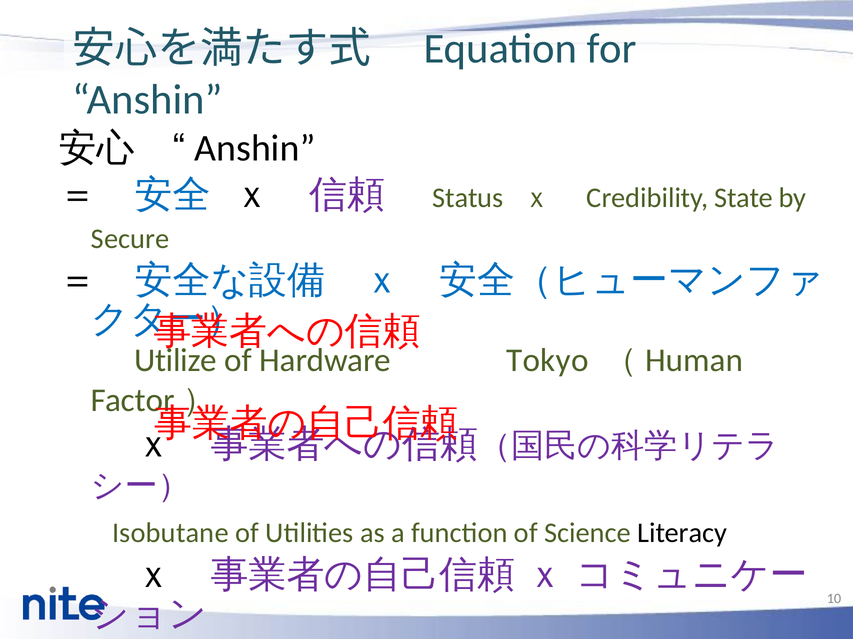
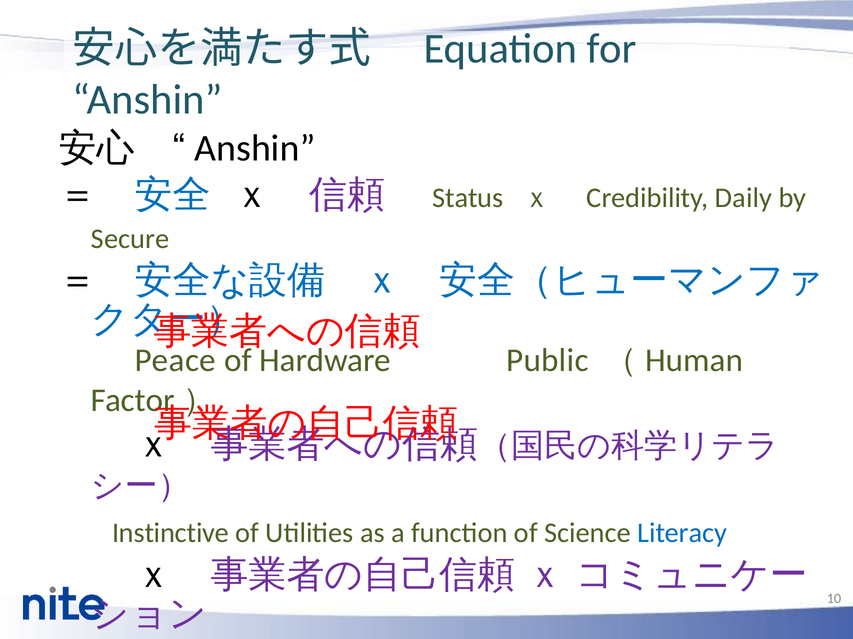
State: State -> Daily (743, 198)
Utilize: Utilize -> Peace (175, 361)
Tokyo: Tokyo -> Public (547, 361)
Isobutane: Isobutane -> Instinctive (171, 534)
Literacy colour: black -> blue (682, 534)
